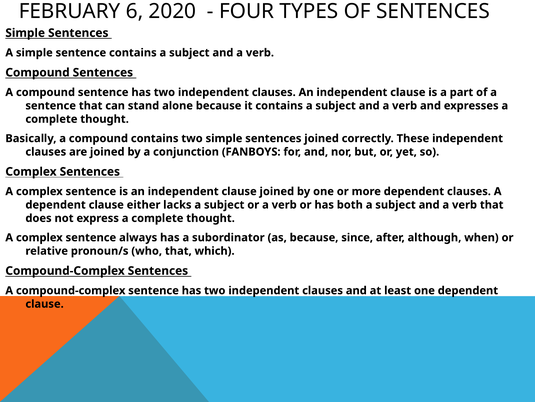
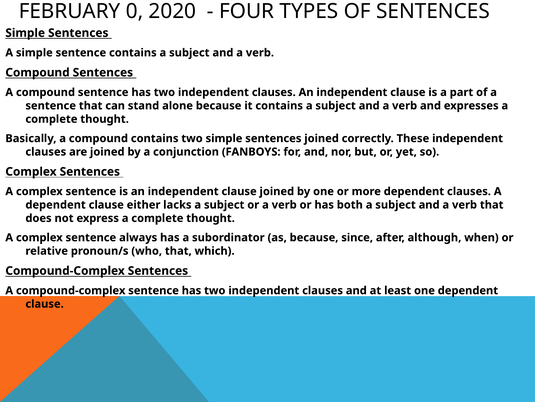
6: 6 -> 0 (135, 11)
